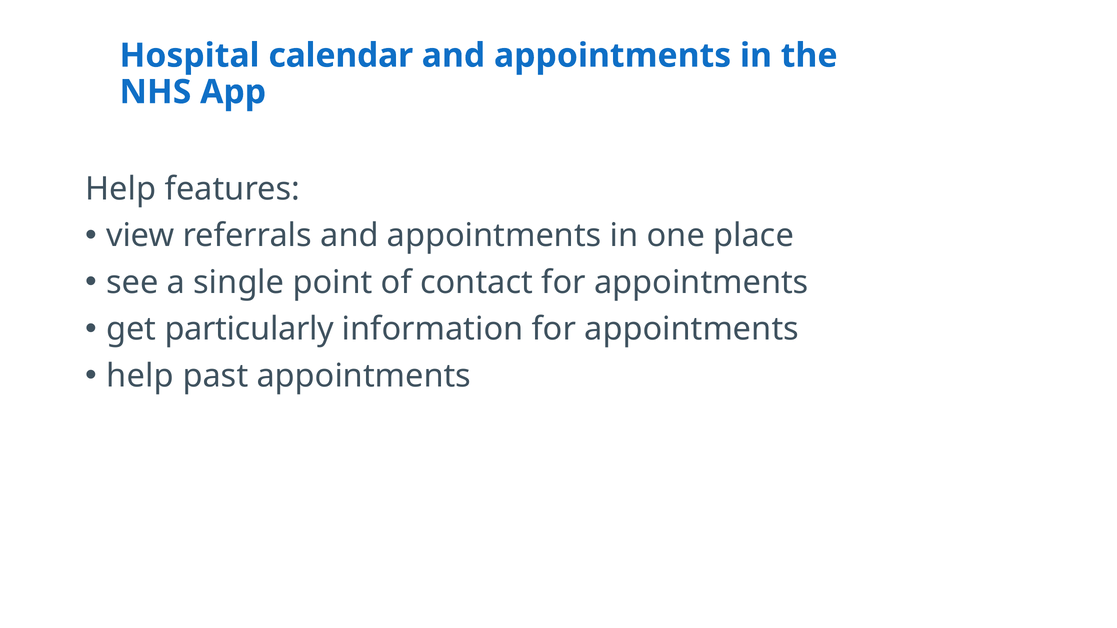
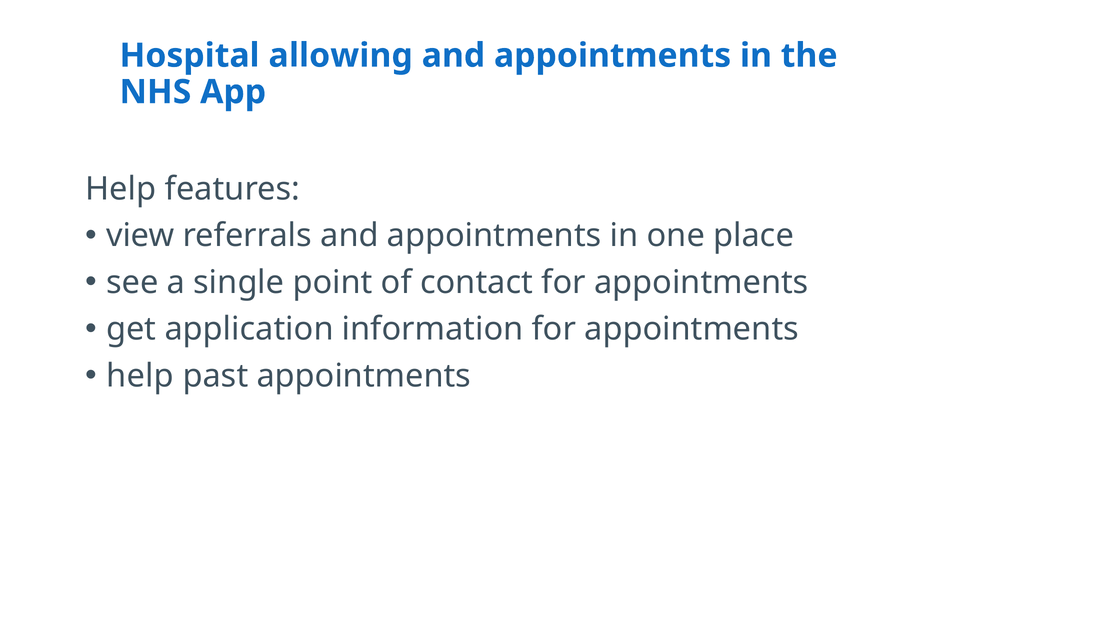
calendar: calendar -> allowing (341, 56)
particularly: particularly -> application (249, 329)
